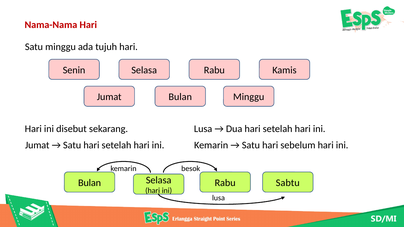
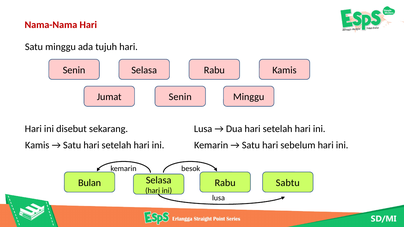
Jumat Bulan: Bulan -> Senin (180, 97)
Jumat: Jumat -> Kamis (37, 145)
